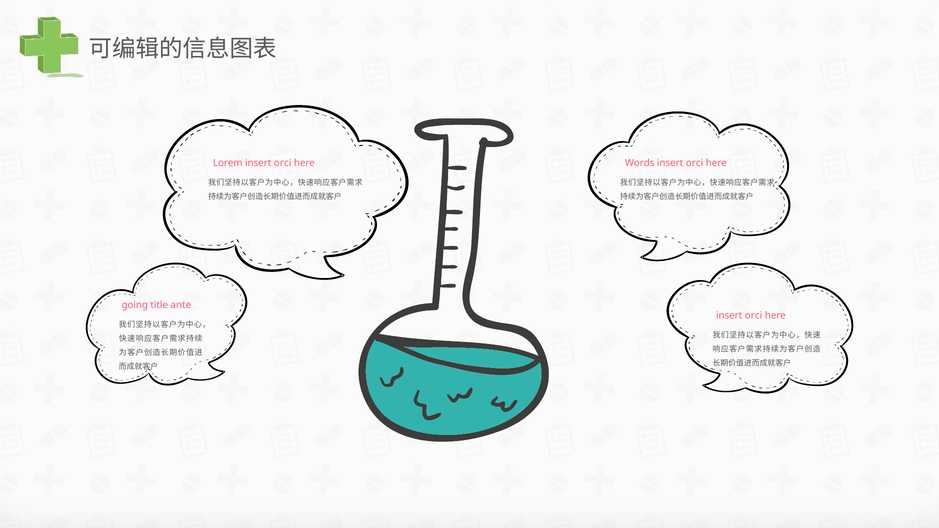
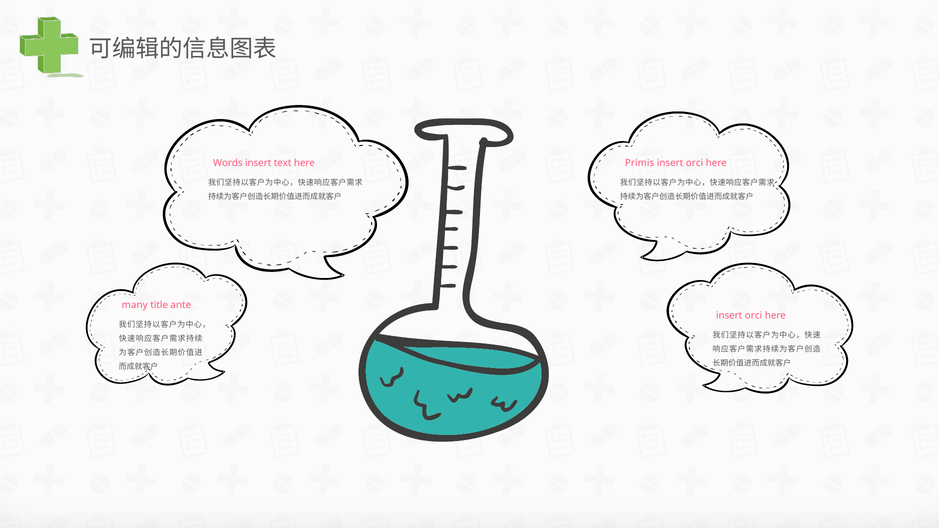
Lorem: Lorem -> Words (228, 163)
orci: orci -> text (283, 163)
Words: Words -> Primis (640, 163)
going: going -> many (135, 305)
